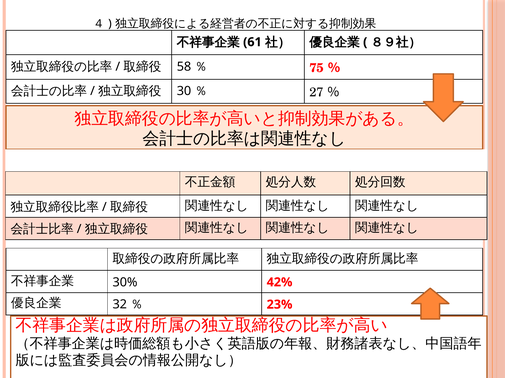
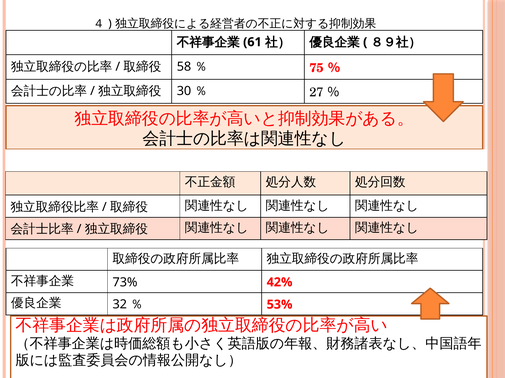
30%: 30% -> 73% (125, 283)
23%: 23% -> 53% (280, 305)
